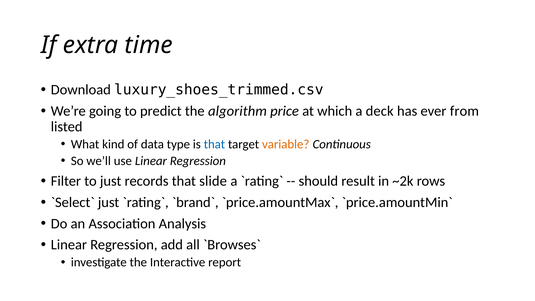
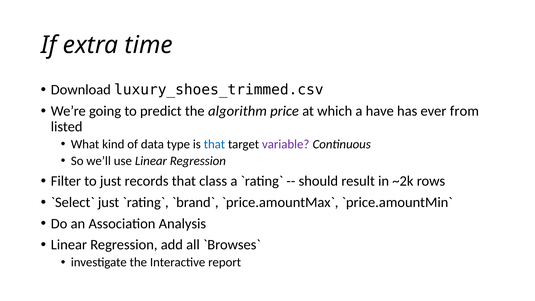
deck: deck -> have (380, 111)
variable colour: orange -> purple (286, 144)
slide: slide -> class (213, 181)
